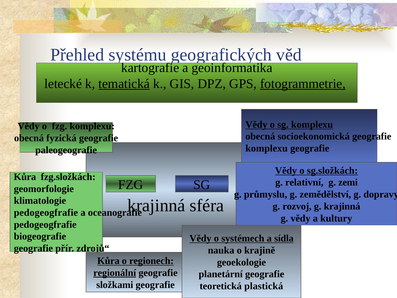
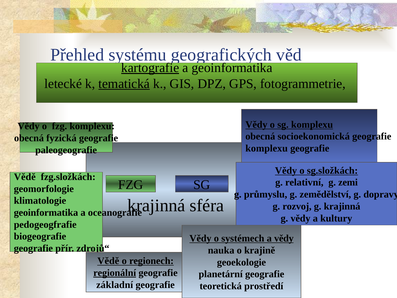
kartografie underline: none -> present (150, 68)
fotogrammetrie underline: present -> none (303, 84)
Kůra: Kůra -> Vědě (25, 177)
pedogeogfrafie: pedogeogfrafie -> geoinformatika (46, 212)
a sídla: sídla -> vědy (284, 238)
Kůra: Kůra -> Vědě (108, 261)
složkami: složkami -> základní (115, 284)
plastická: plastická -> prostředí (264, 286)
